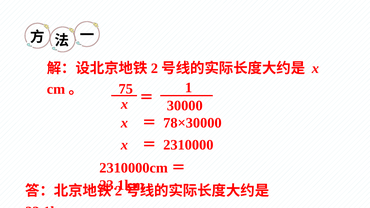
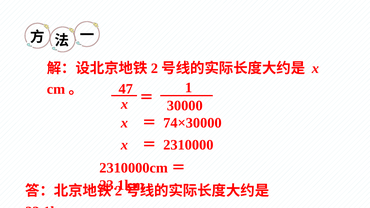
75: 75 -> 47 (126, 89)
78×30000: 78×30000 -> 74×30000 (192, 123)
